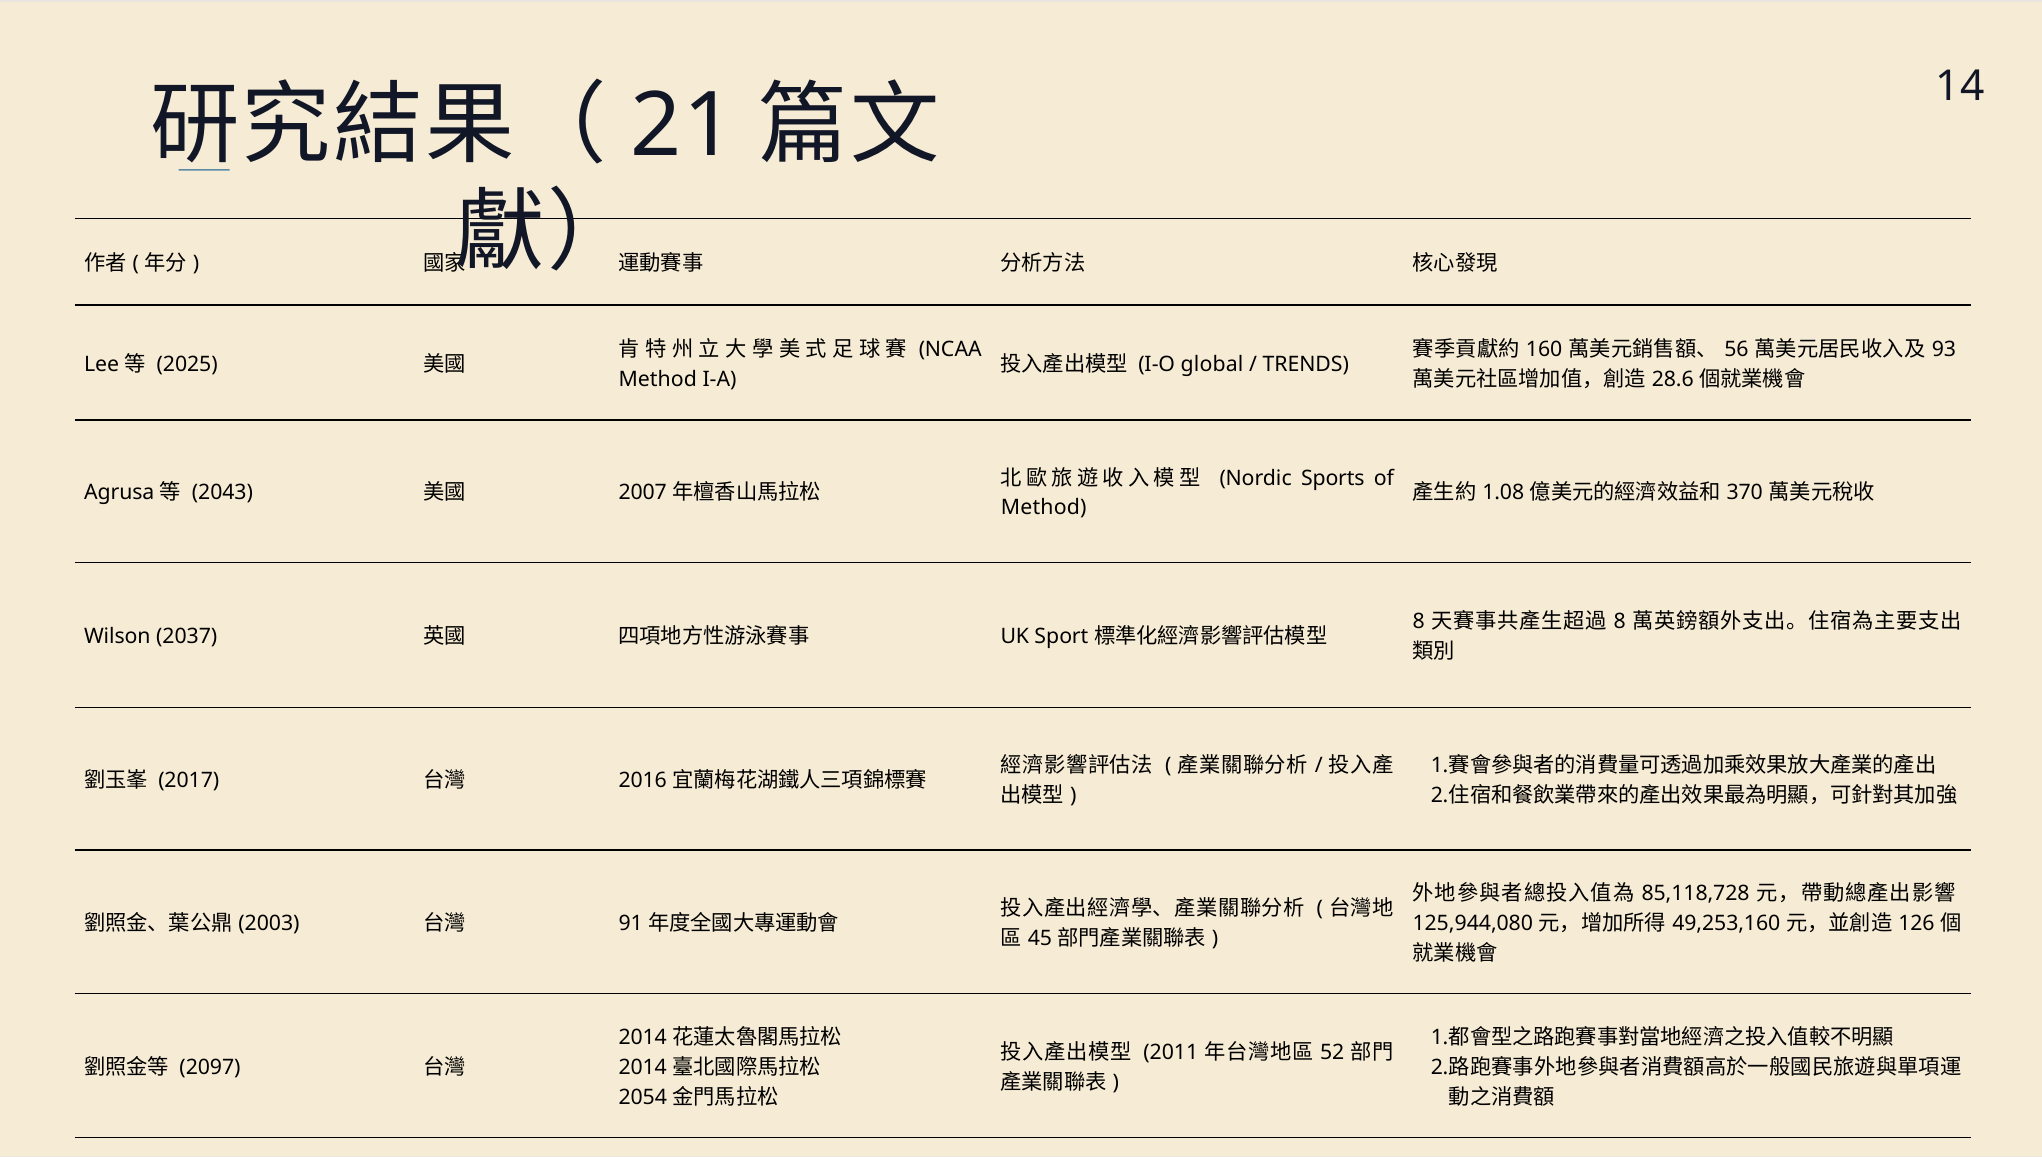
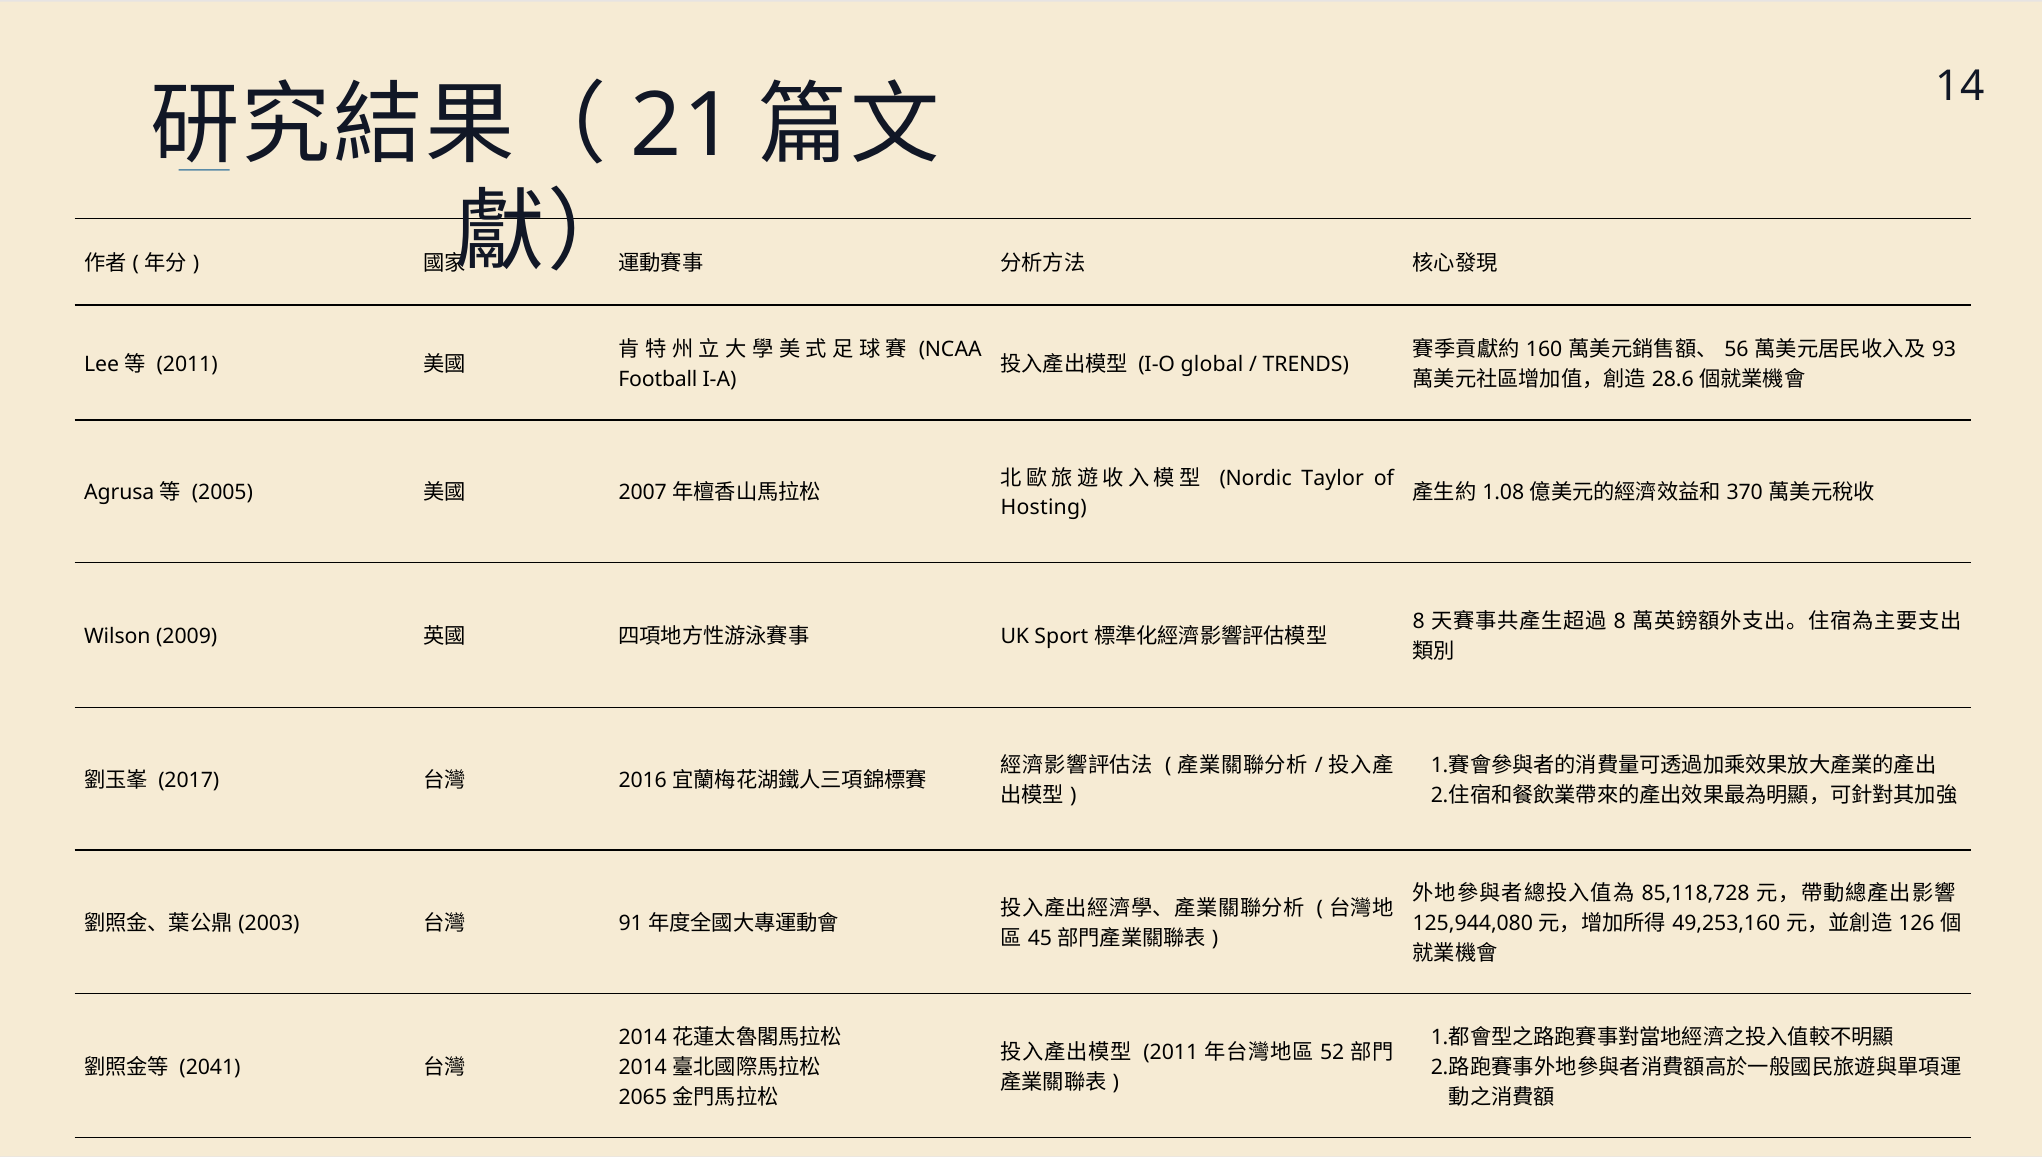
2025: 2025 -> 2011 (187, 364)
Method: Method -> Football (658, 379)
Sports: Sports -> Taylor (1333, 478)
2043: 2043 -> 2005 (222, 493)
Method: Method -> Hosting (1044, 508)
2037: 2037 -> 2009 (187, 637)
2097: 2097 -> 2041 (210, 1067)
2054: 2054 -> 2065 (643, 1097)
